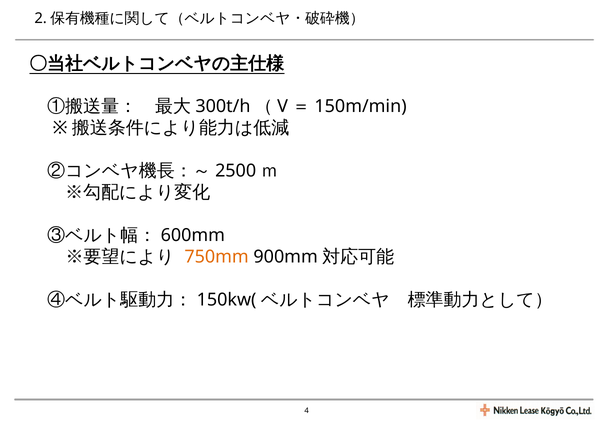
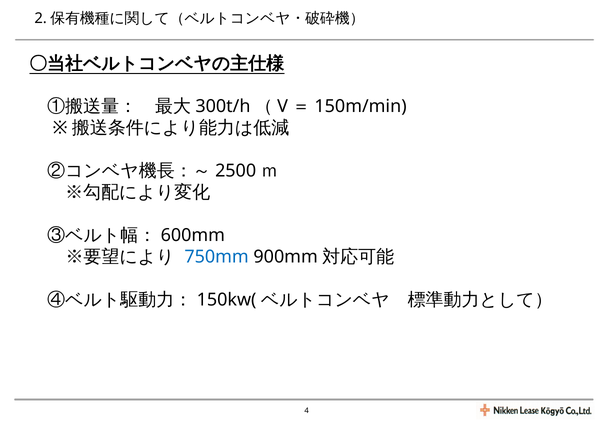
750mm colour: orange -> blue (217, 257)
